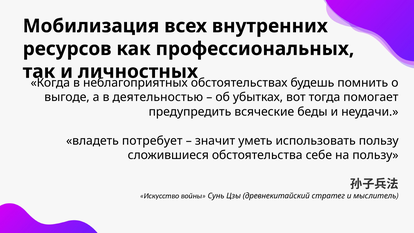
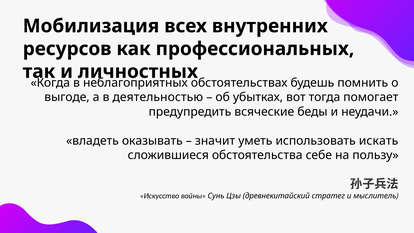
потребует: потребует -> оказывать (152, 141)
использовать пользу: пользу -> искать (379, 141)
